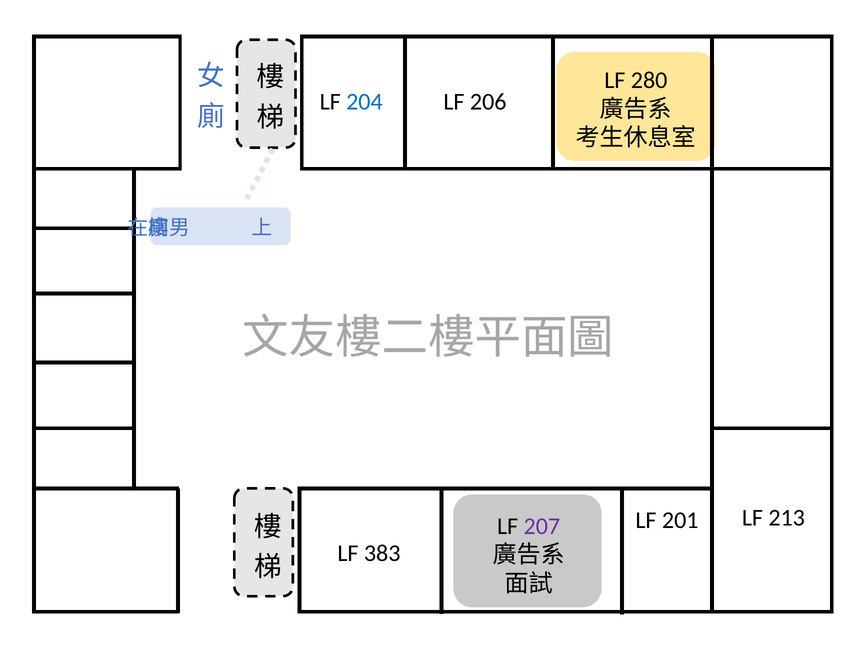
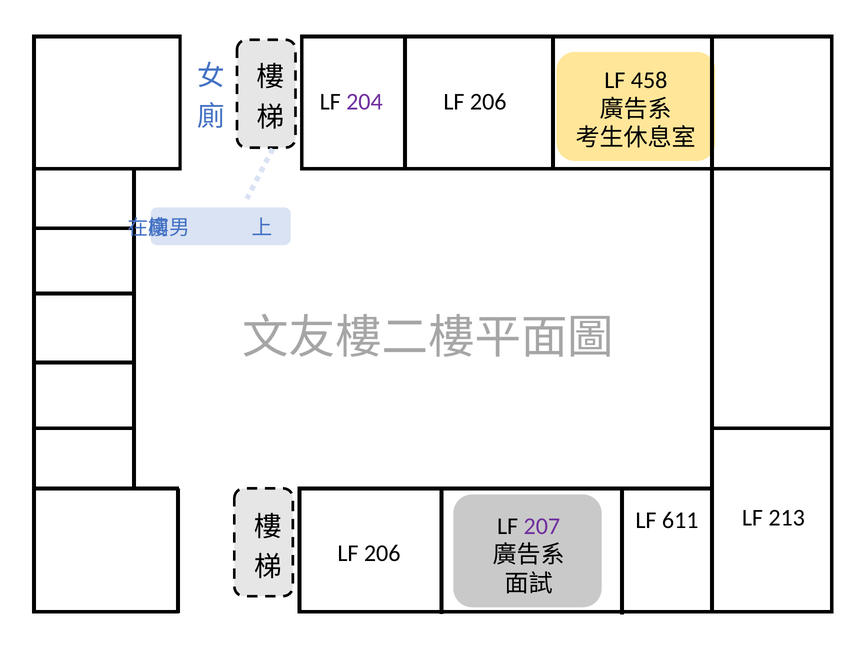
280: 280 -> 458 (649, 80)
204 colour: blue -> purple (364, 102)
201: 201 -> 611 (680, 521)
383: 383 -> 206 (382, 554)
